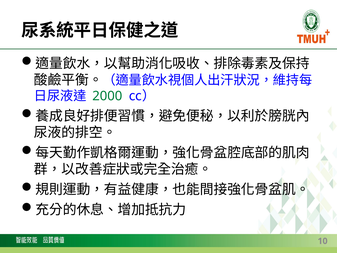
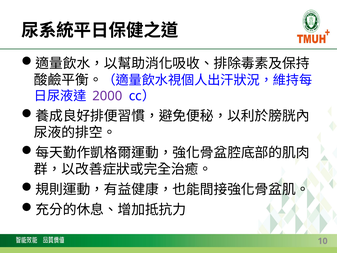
2000 colour: green -> purple (107, 96)
